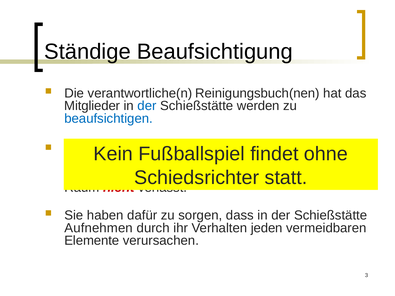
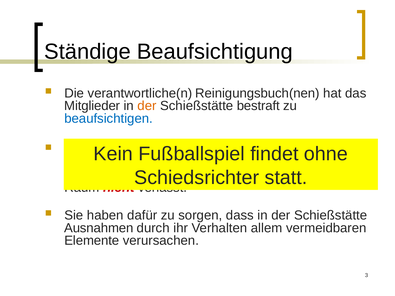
der colour: blue -> orange (147, 106)
werden: werden -> bestraft (258, 106)
Aufnehmen: Aufnehmen -> Ausnahmen (99, 228)
Verhalten jeden: jeden -> allem (267, 228)
